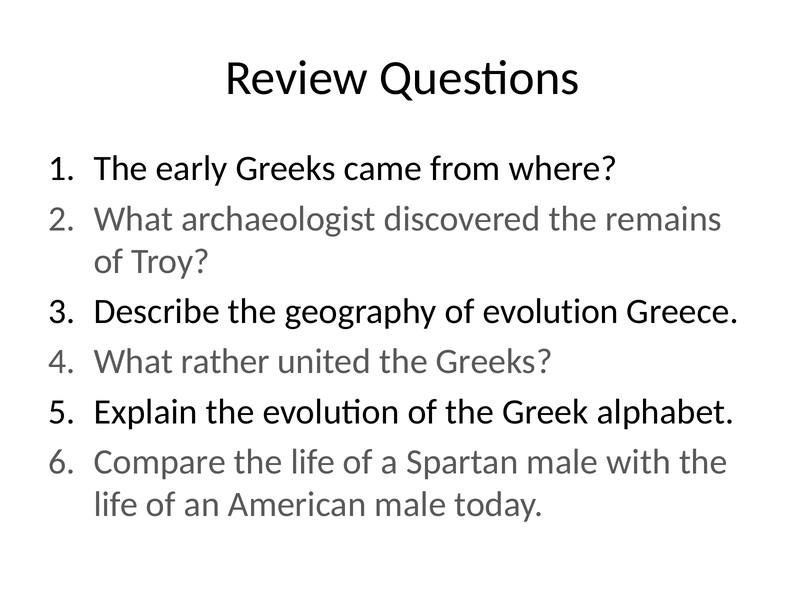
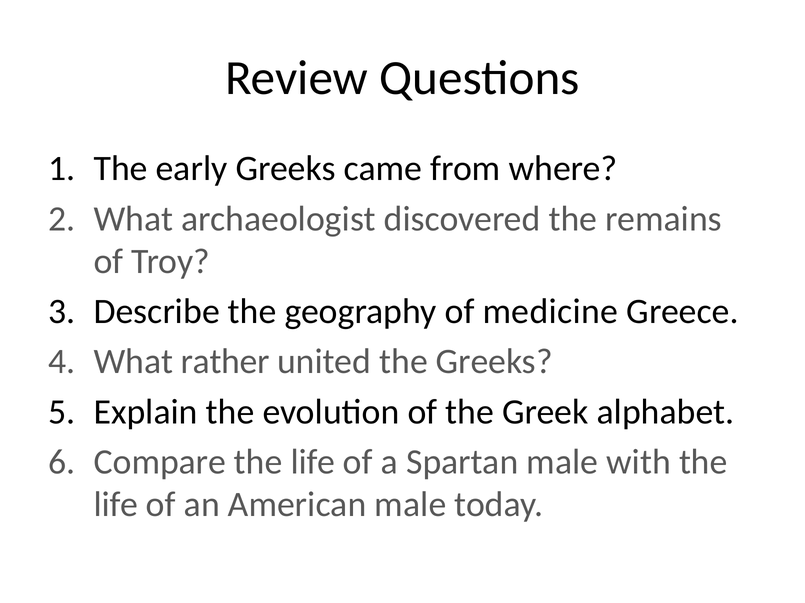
of evolution: evolution -> medicine (550, 312)
